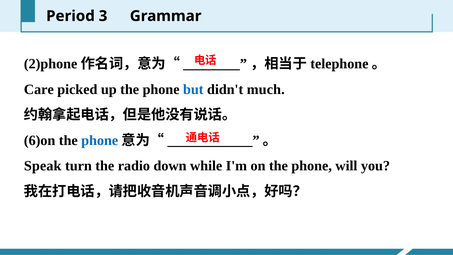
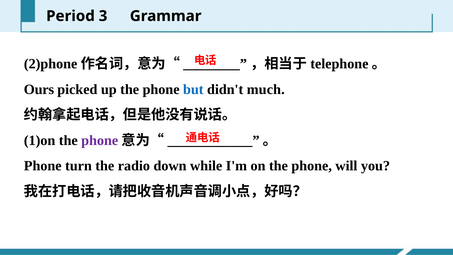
Care: Care -> Ours (39, 89)
6)on: 6)on -> 1)on (40, 140)
phone colour: blue -> purple (100, 140)
Speak: Speak -> Phone (43, 166)
